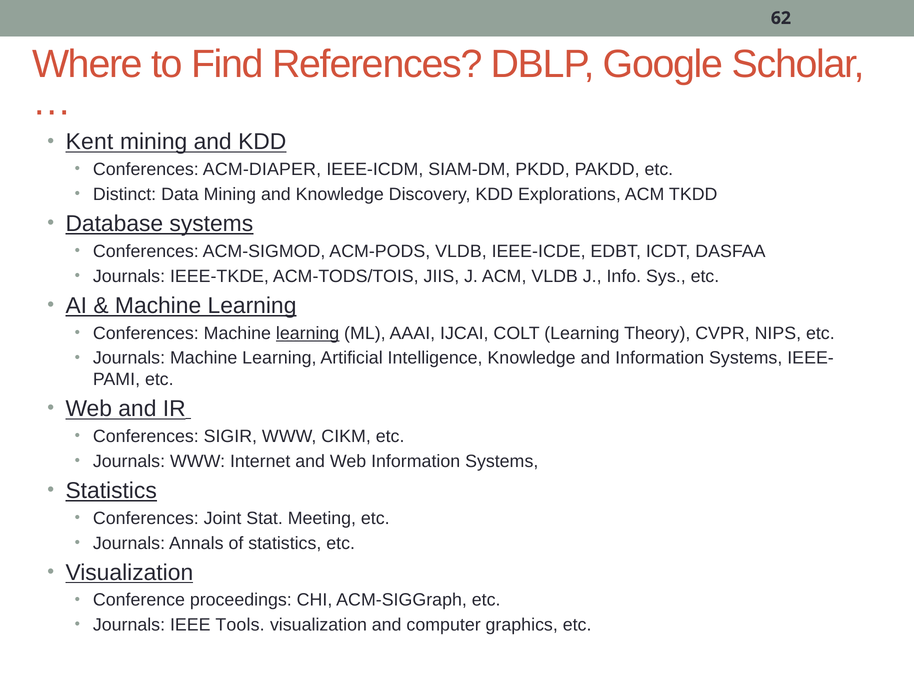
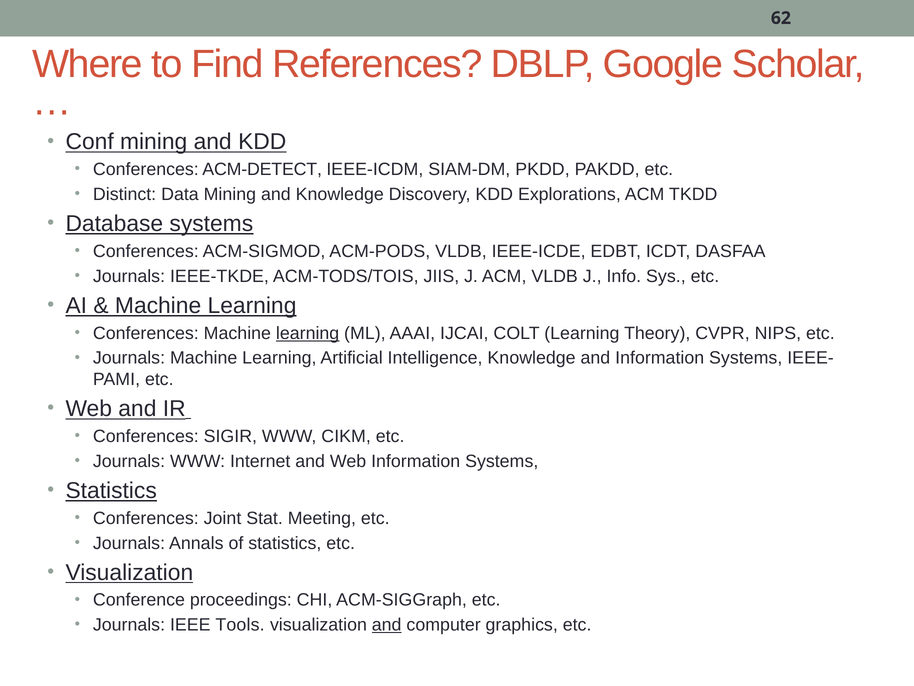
Kent: Kent -> Conf (90, 142)
ACM-DIAPER: ACM-DIAPER -> ACM-DETECT (262, 169)
and underline: none -> present (387, 625)
